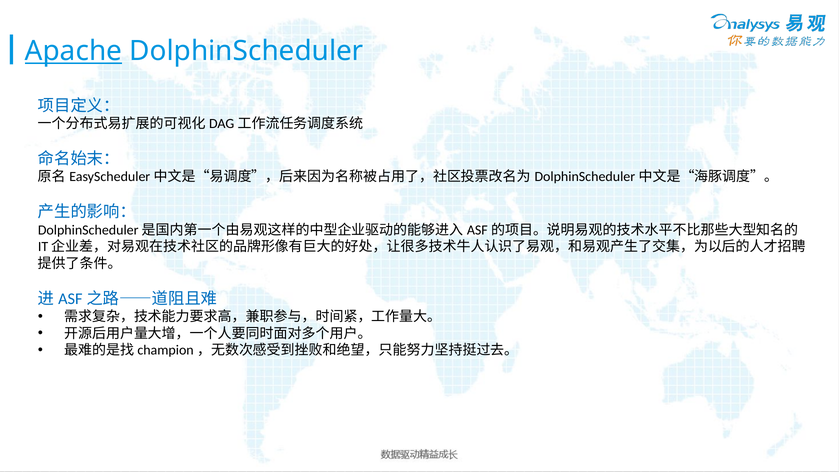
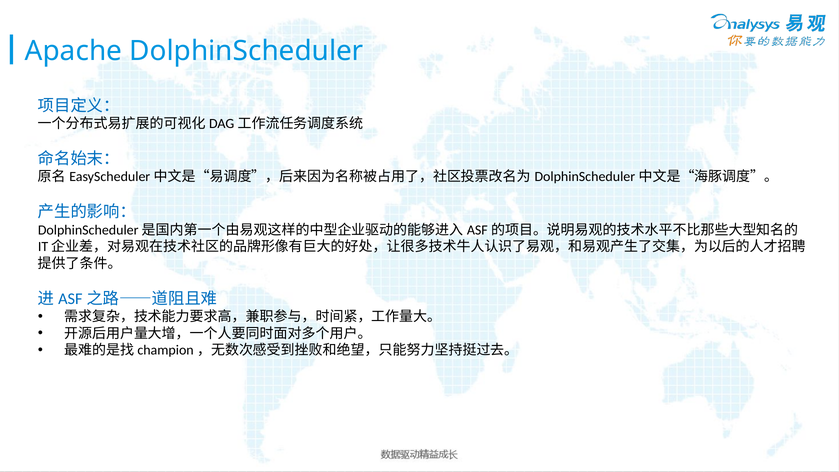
Apache underline: present -> none (73, 51)
